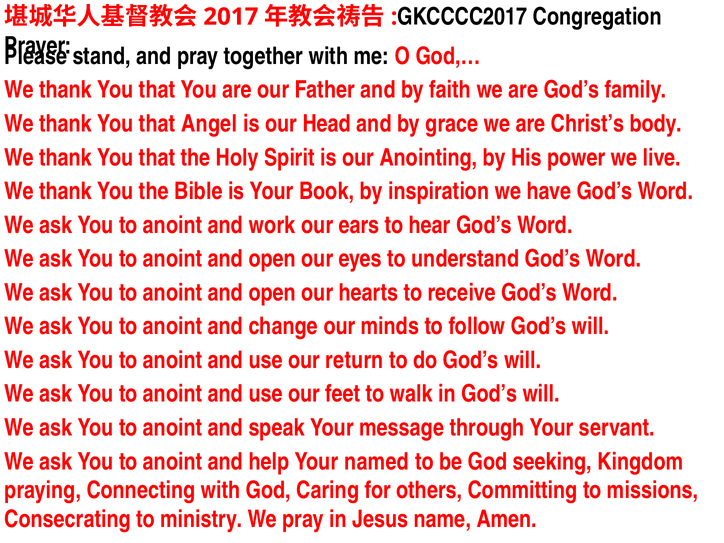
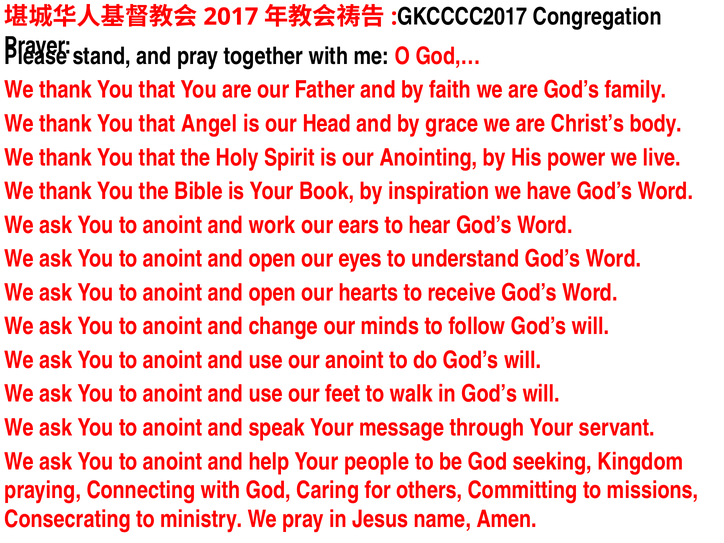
our return: return -> anoint (355, 360)
named: named -> people (377, 462)
